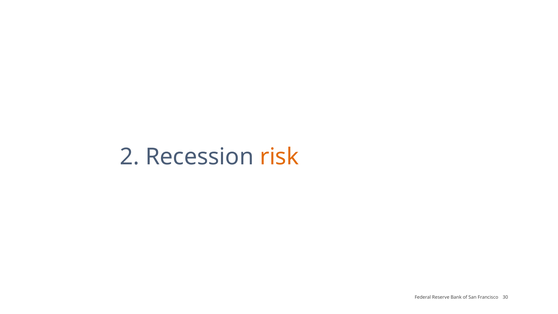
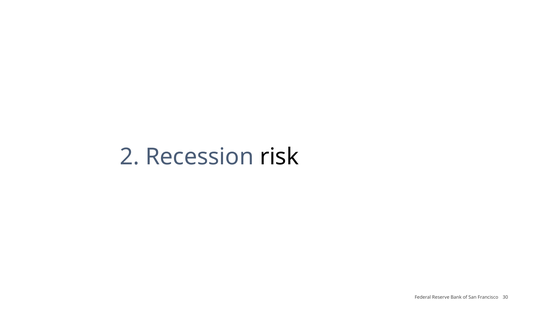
risk colour: orange -> black (279, 157)
